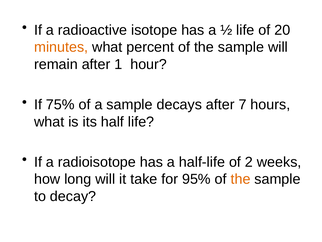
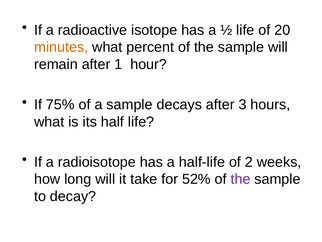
7: 7 -> 3 (243, 104)
95%: 95% -> 52% (196, 179)
the colour: orange -> purple (241, 179)
